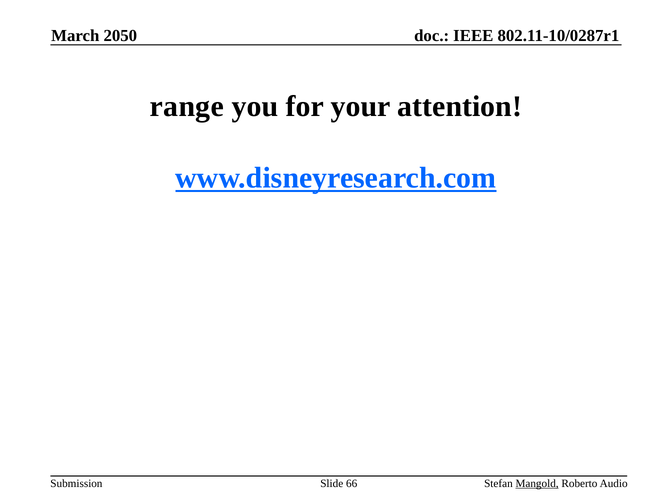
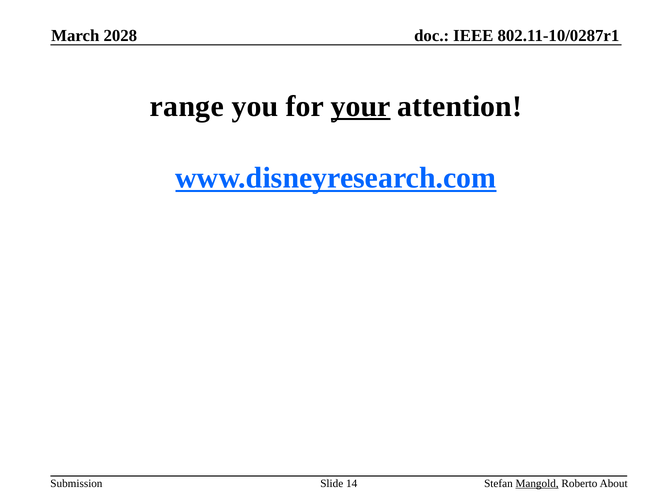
2050: 2050 -> 2028 (120, 36)
your underline: none -> present (361, 106)
66: 66 -> 14 (352, 483)
Audio: Audio -> About (614, 483)
